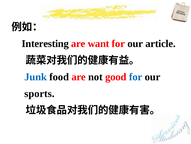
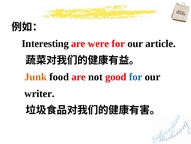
want: want -> were (98, 43)
Junk colour: blue -> orange (36, 77)
sports: sports -> writer (39, 93)
